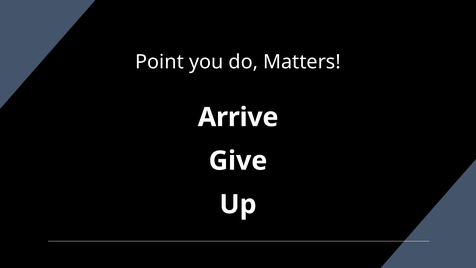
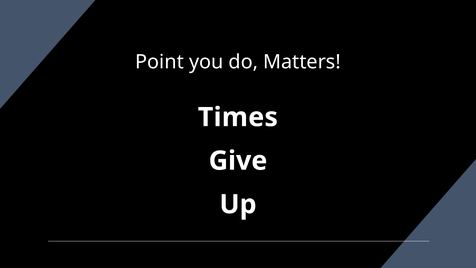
Arrive: Arrive -> Times (238, 117)
